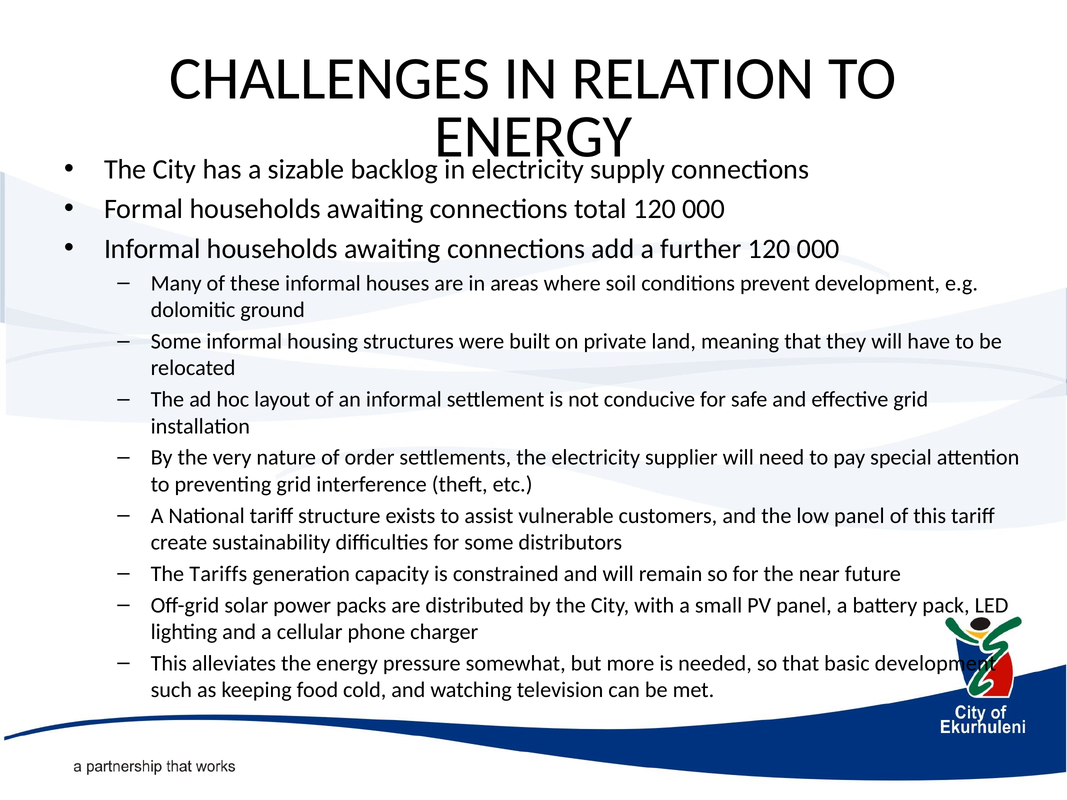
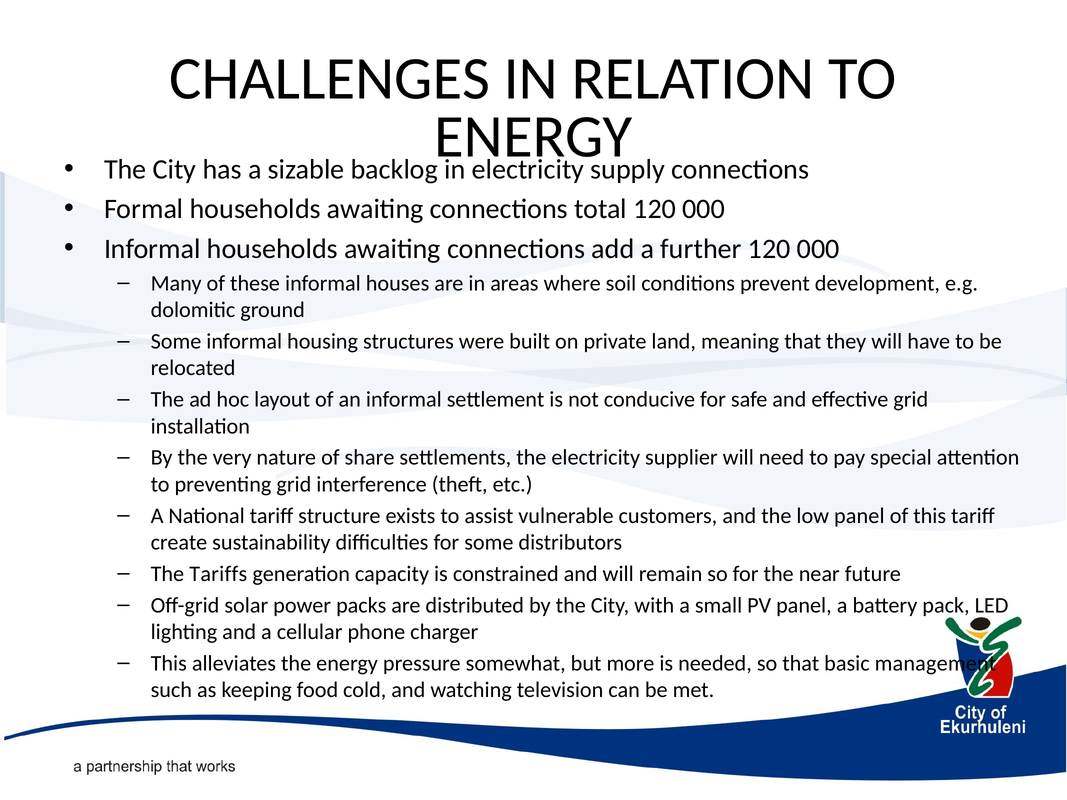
order: order -> share (370, 458)
basic development: development -> management (935, 663)
